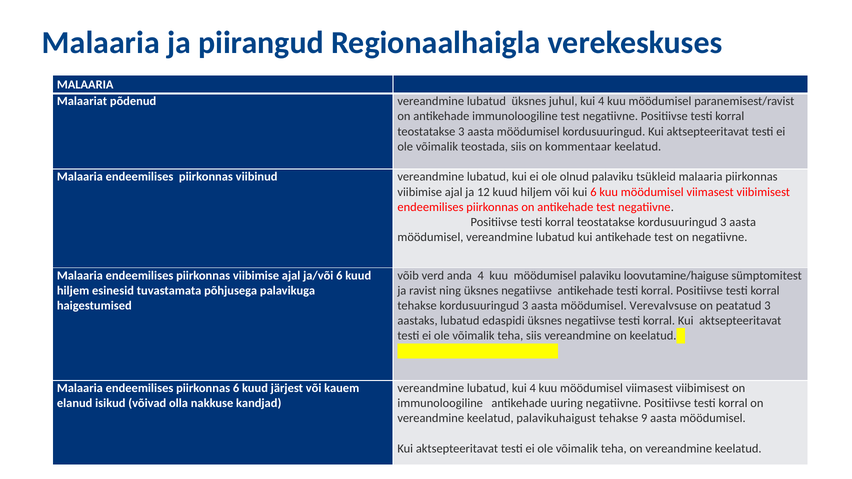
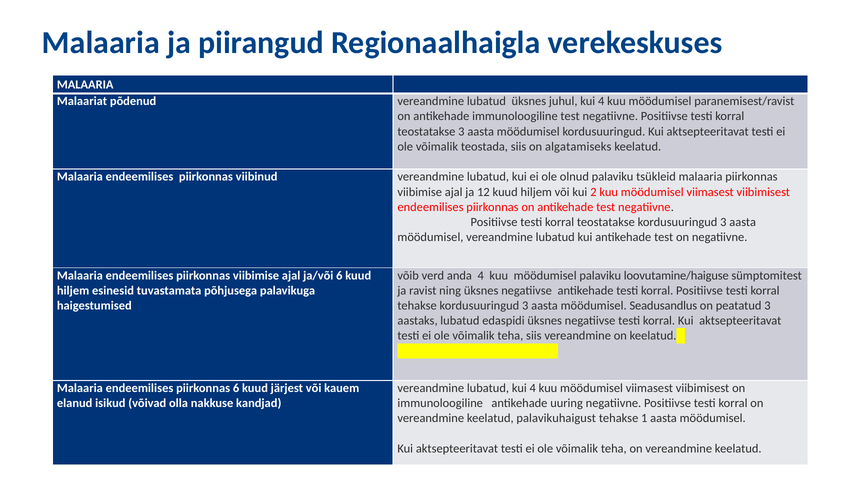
kommentaar: kommentaar -> algatamiseks (578, 147)
kui 6: 6 -> 2 (594, 192)
Verevalvsuse: Verevalvsuse -> Seadusandlus (663, 306)
9: 9 -> 1 (644, 419)
